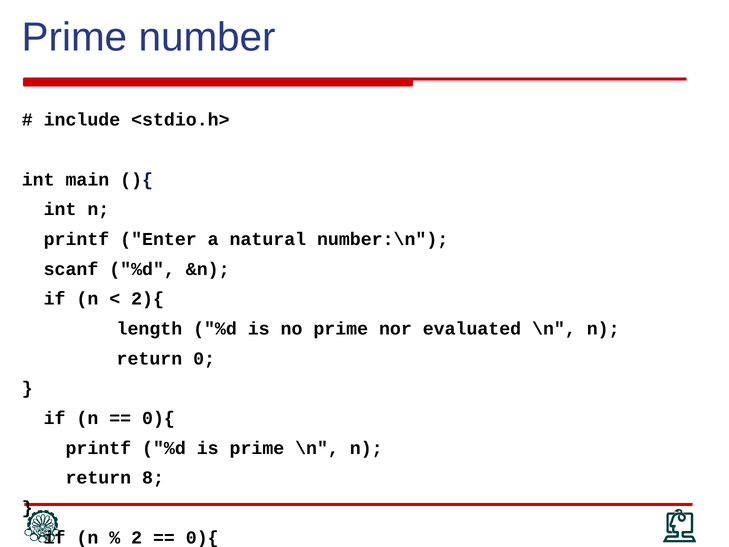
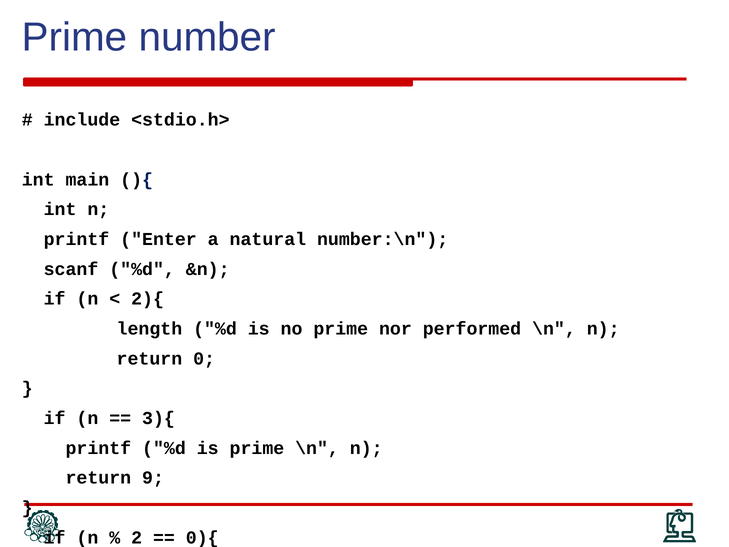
evaluated: evaluated -> performed (472, 329)
0){: 0){ -> 3){ (158, 418)
8: 8 -> 9 (153, 478)
